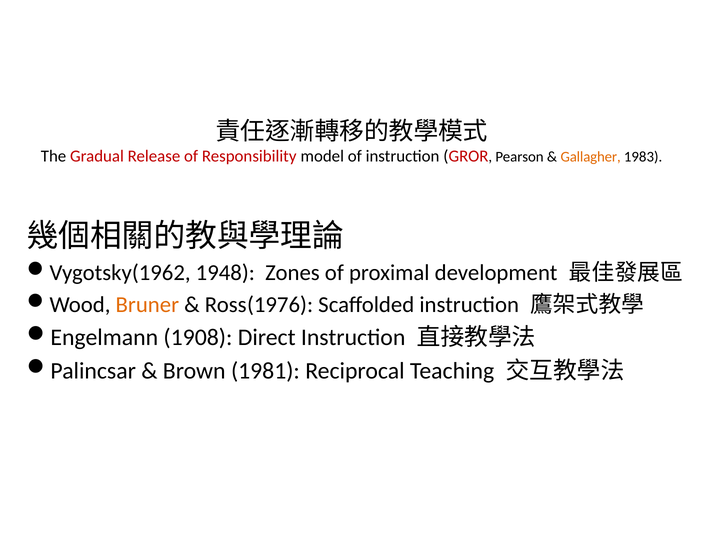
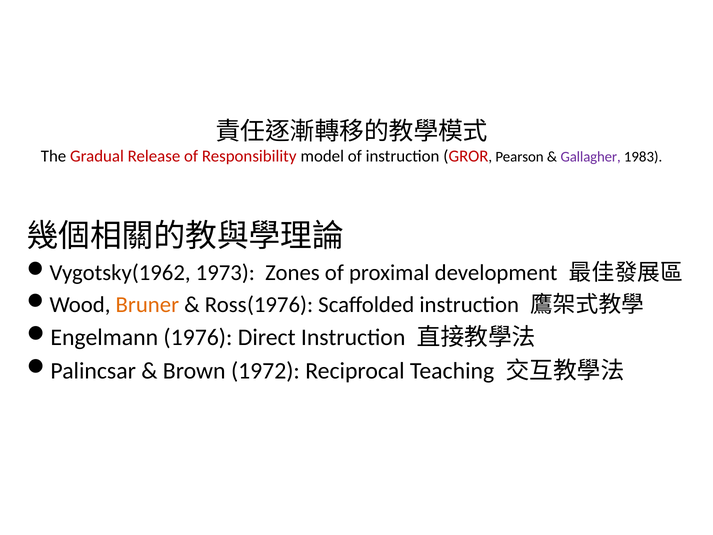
Gallagher colour: orange -> purple (591, 157)
1948: 1948 -> 1973 (225, 273)
1908: 1908 -> 1976 (198, 337)
1981: 1981 -> 1972 (265, 371)
